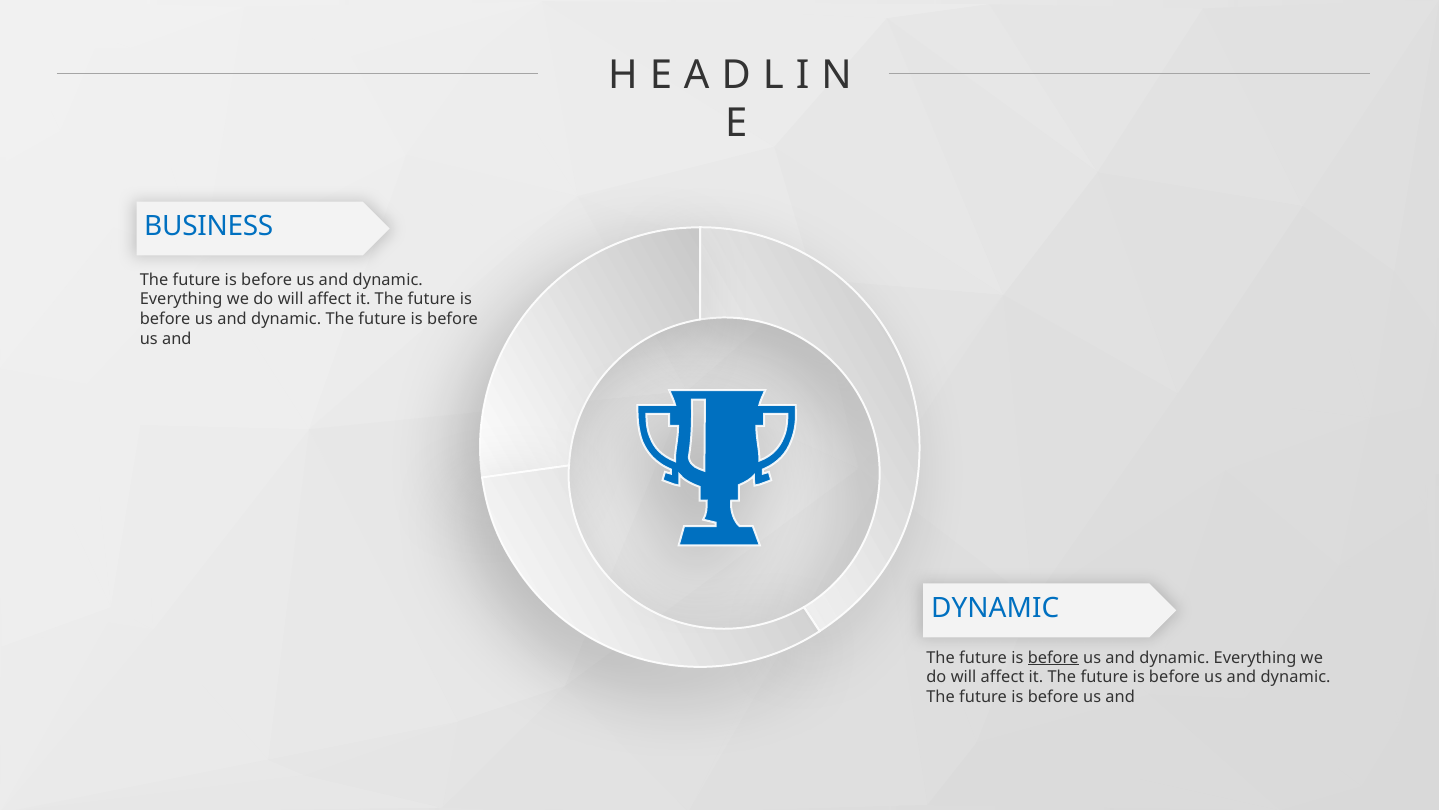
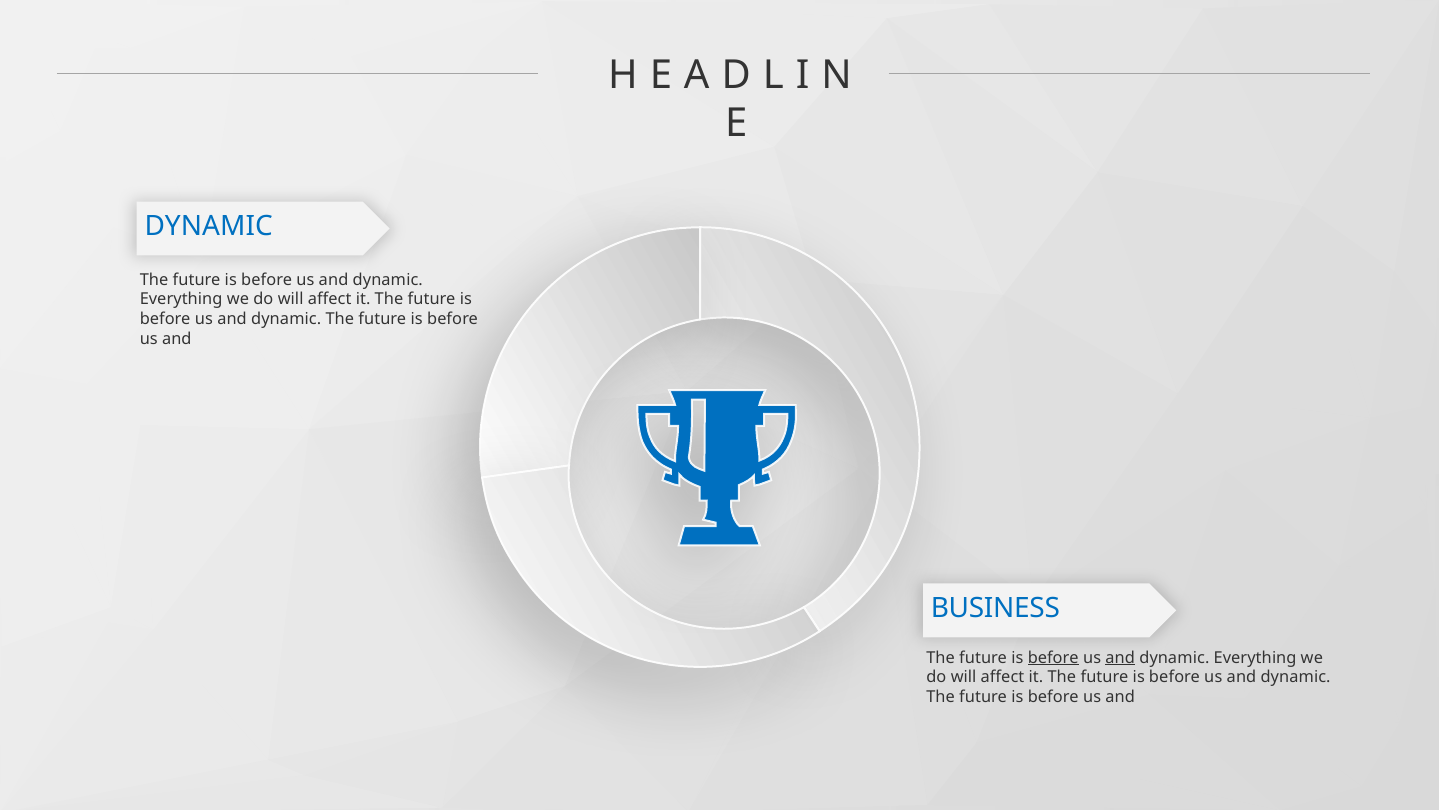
BUSINESS: BUSINESS -> DYNAMIC (209, 227)
DYNAMIC: DYNAMIC -> BUSINESS (995, 608)
and underline: none -> present (1120, 657)
